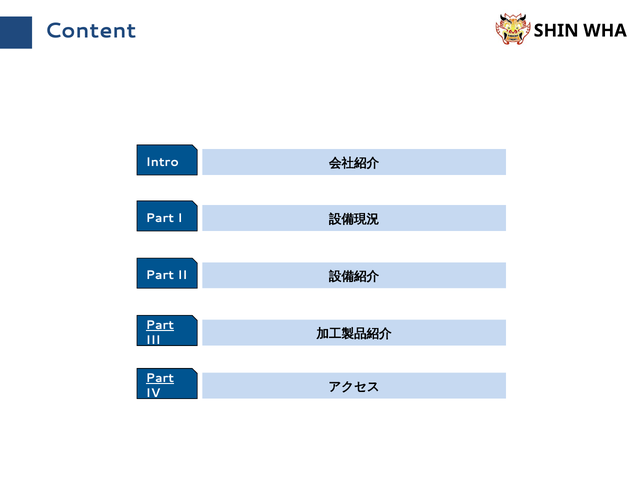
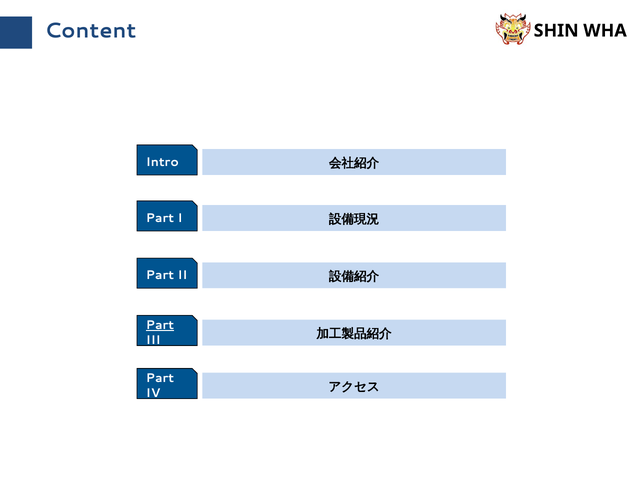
Part underline: present -> none (160, 378)
